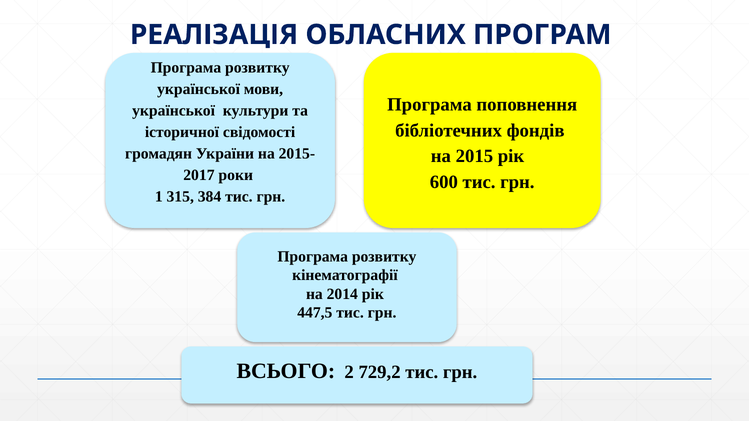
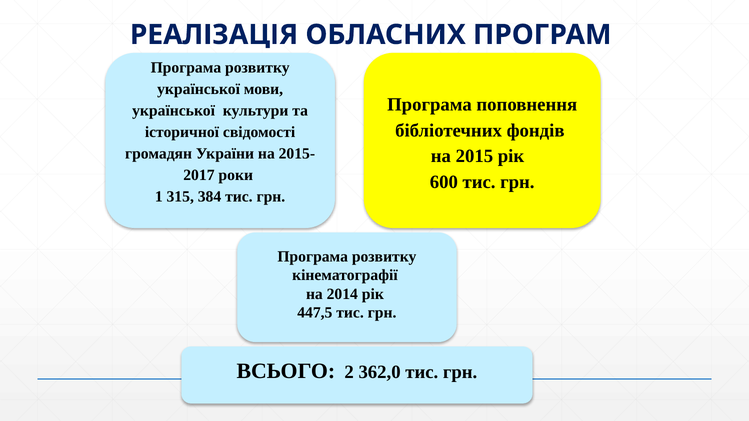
729,2: 729,2 -> 362,0 (380, 372)
